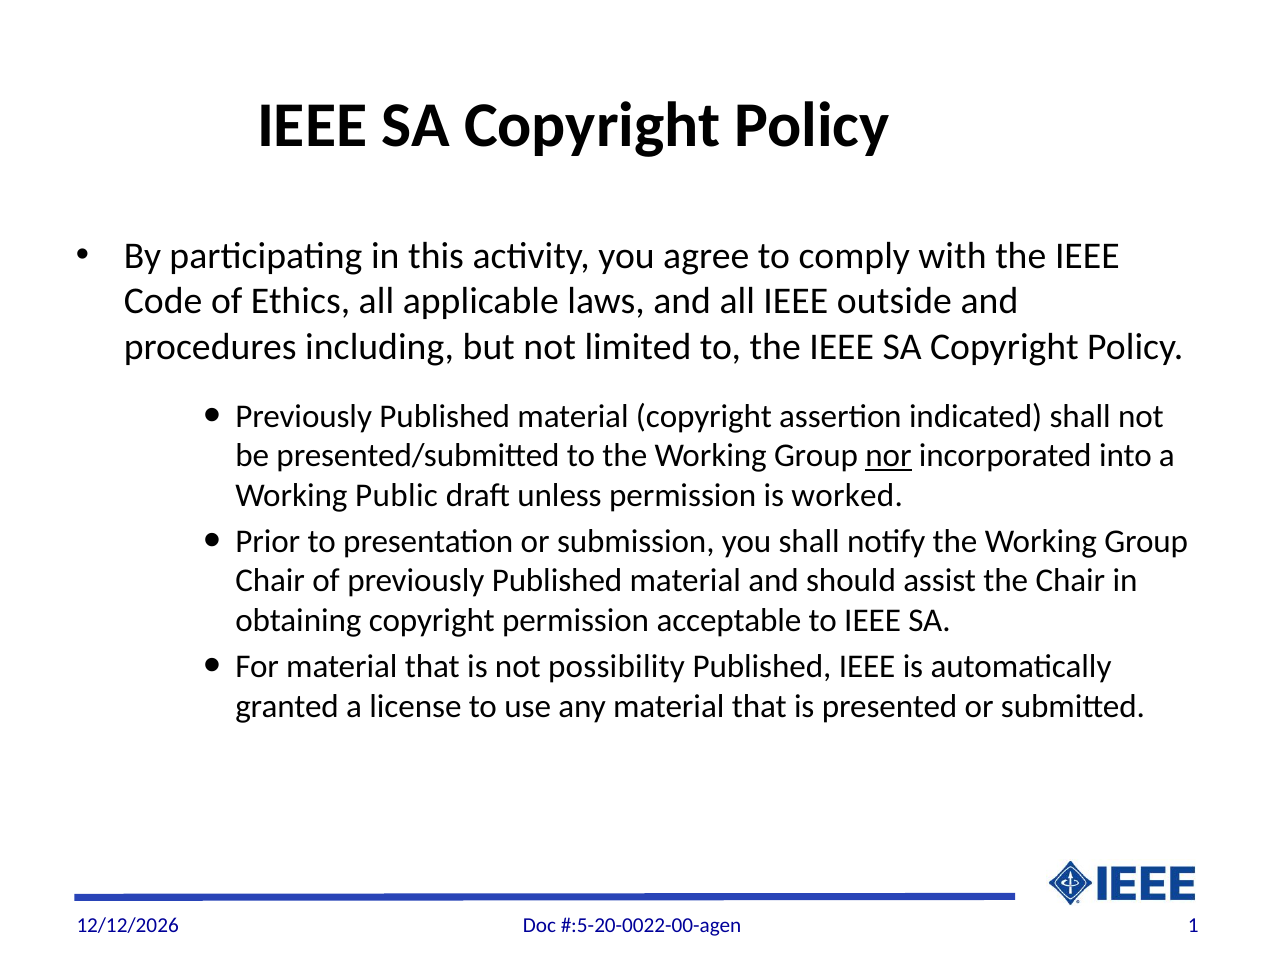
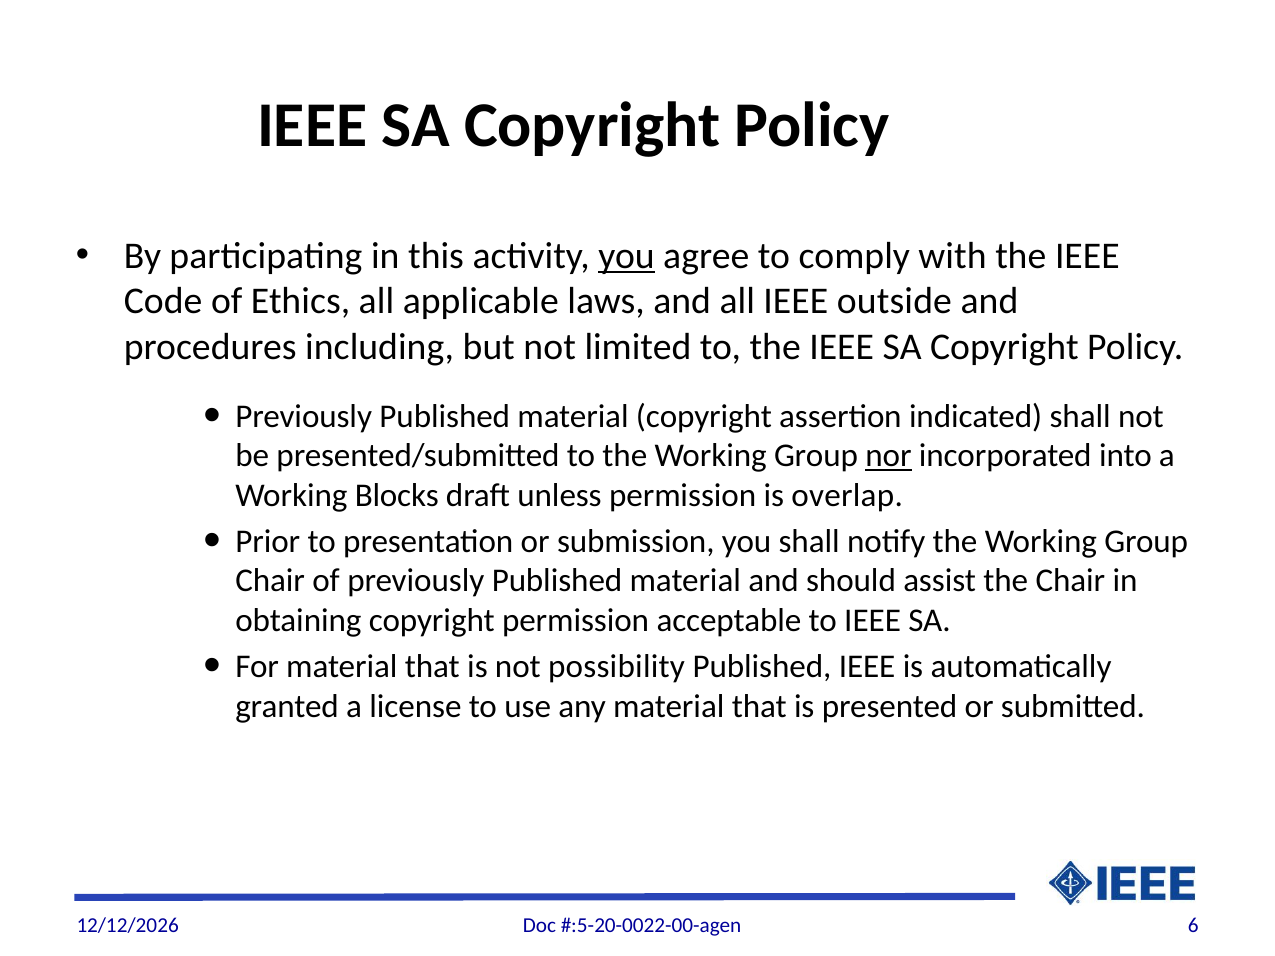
you underline: none -> present (627, 256)
Public: Public -> Blocks (397, 496)
worked: worked -> overlap (847, 496)
1: 1 -> 6 (1193, 926)
